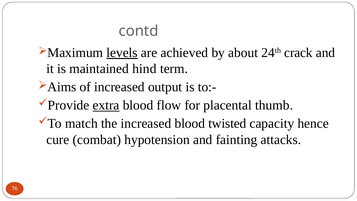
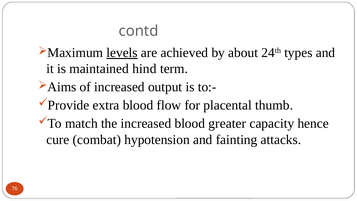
crack: crack -> types (298, 53)
extra underline: present -> none (106, 105)
twisted: twisted -> greater (227, 123)
